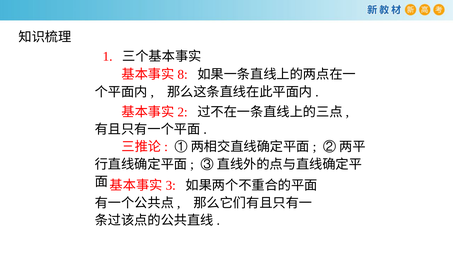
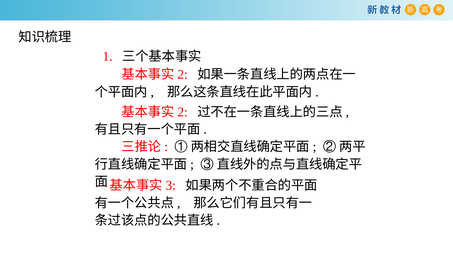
8: 8 -> 2 (183, 75)
